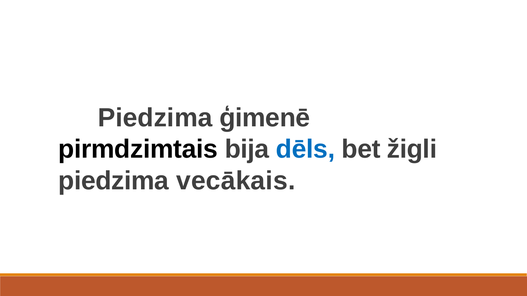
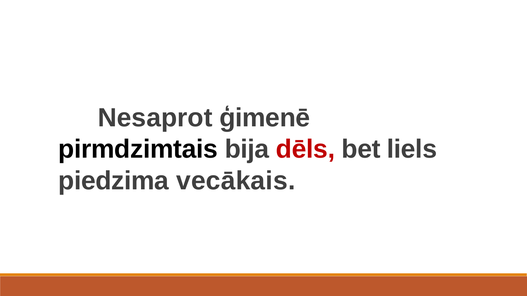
Piedzima: Piedzima -> Nesaprot (155, 118)
dēls colour: blue -> red (306, 150)
žigli: žigli -> liels (412, 150)
